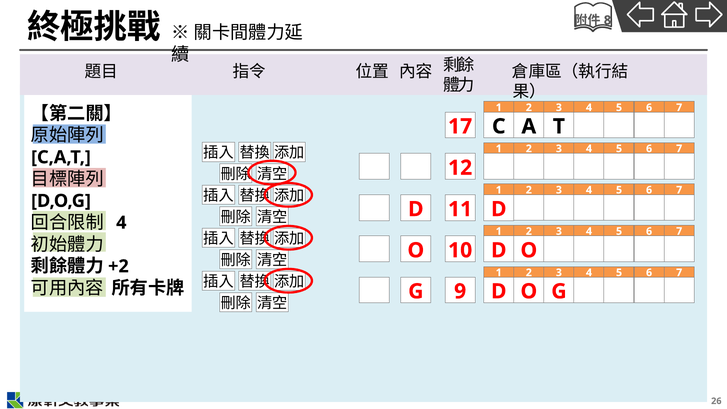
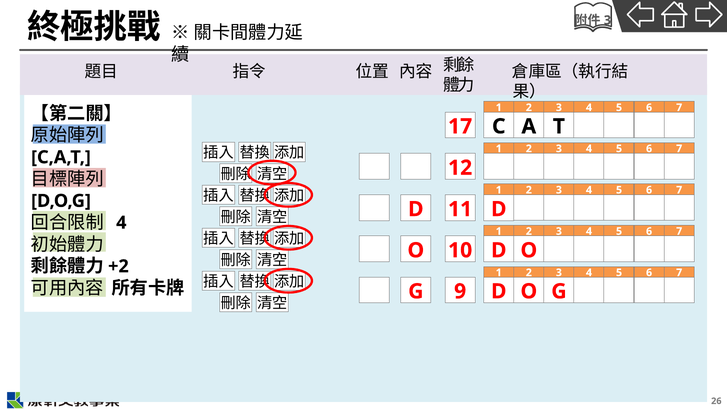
8: 8 -> 3 (607, 20)
